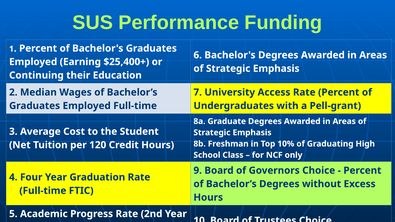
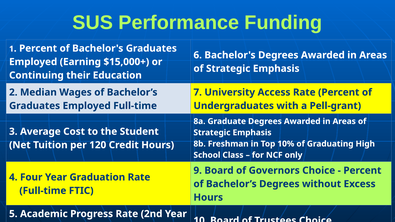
$25,400+: $25,400+ -> $15,000+ (126, 62)
